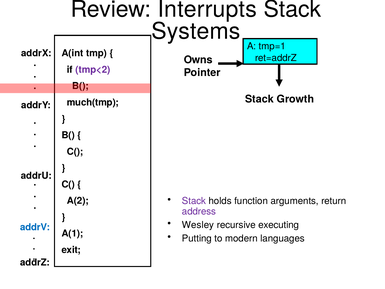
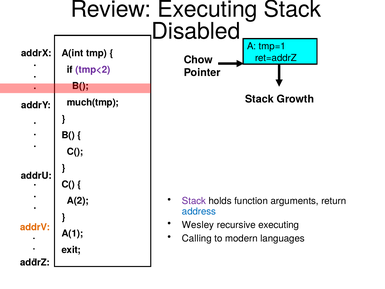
Review Interrupts: Interrupts -> Executing (207, 9)
Systems: Systems -> Disabled (196, 31)
Owns: Owns -> Chow (198, 60)
address colour: purple -> blue (199, 211)
addrV colour: blue -> orange (35, 227)
Putting: Putting -> Calling (197, 238)
